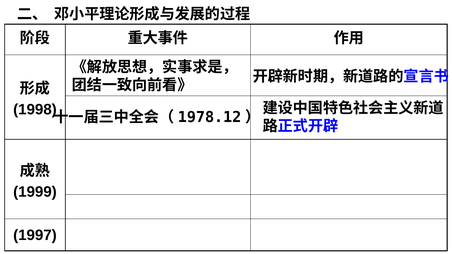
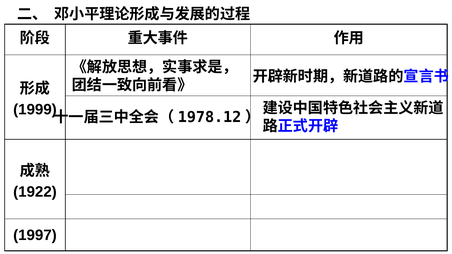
1998: 1998 -> 1999 (35, 110)
1999: 1999 -> 1922 (35, 192)
